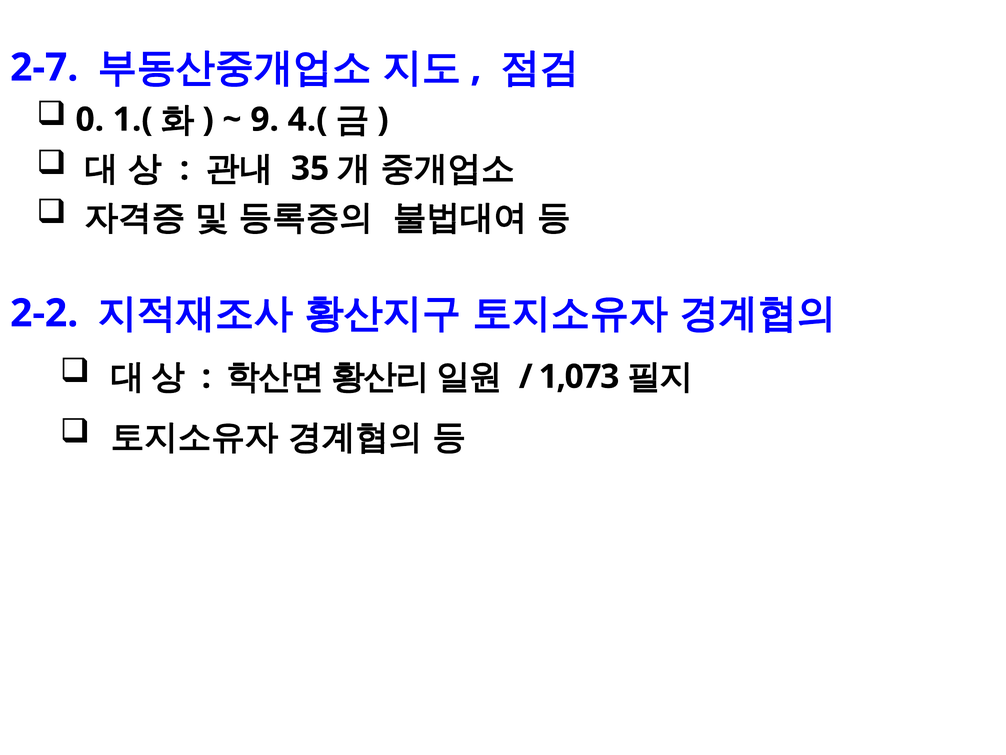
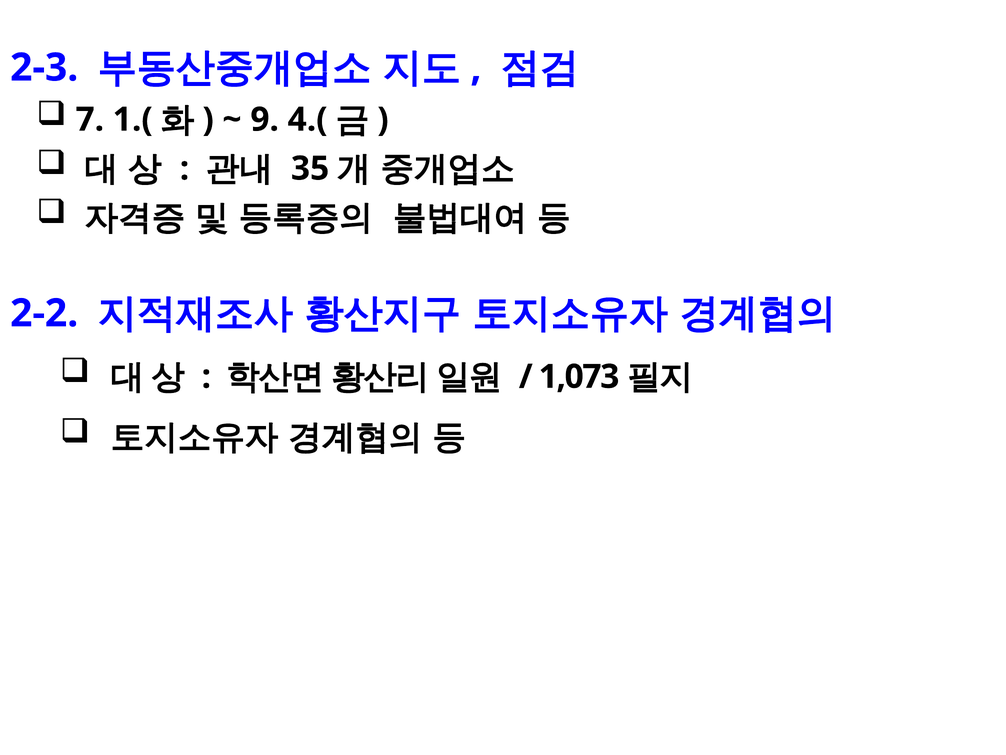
2-7: 2-7 -> 2-3 (44, 68)
0: 0 -> 7 (90, 120)
